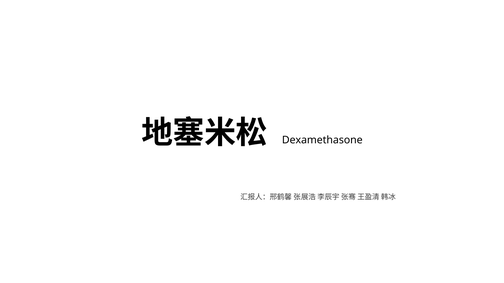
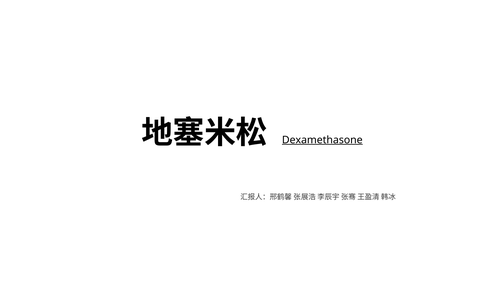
Dexamethasone underline: none -> present (322, 140)
